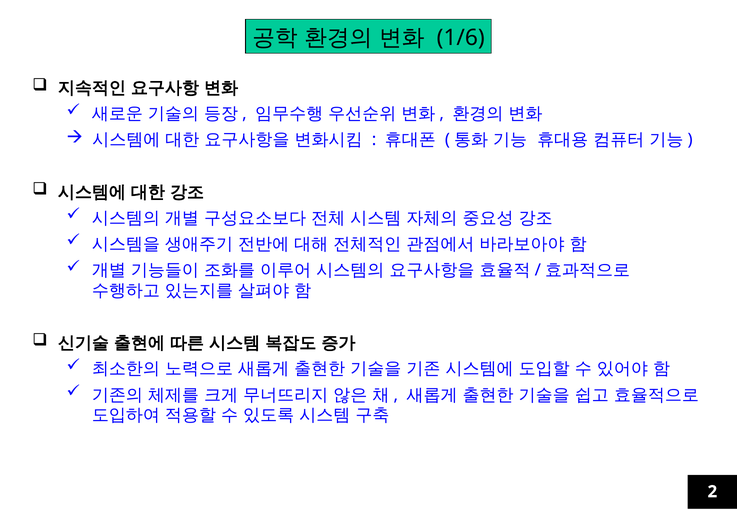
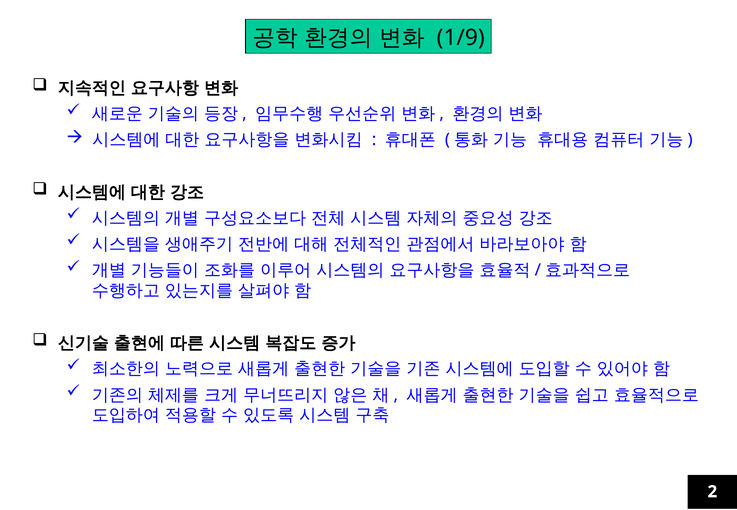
1/6: 1/6 -> 1/9 (461, 38)
